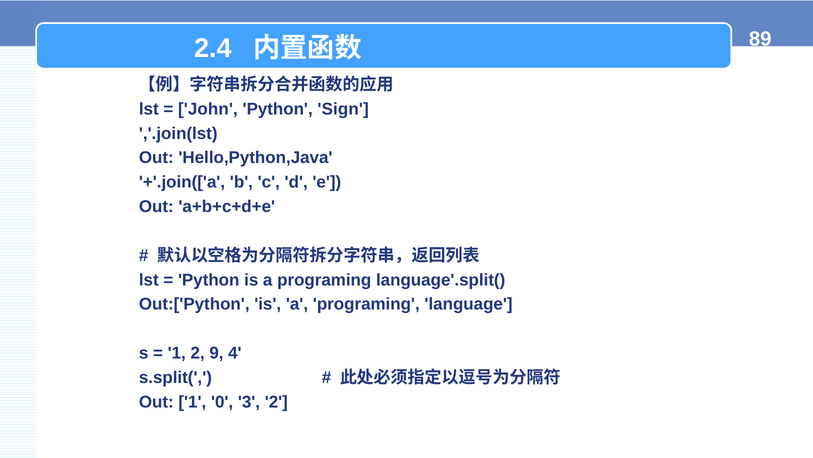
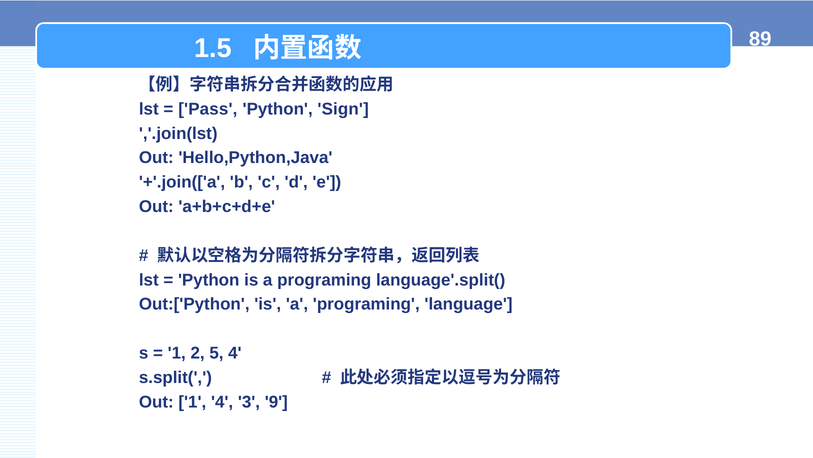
2.4: 2.4 -> 1.5 (213, 48)
John: John -> Pass (208, 109)
9: 9 -> 5 (216, 353)
1 0: 0 -> 4 (222, 401)
3 2: 2 -> 9 (276, 401)
